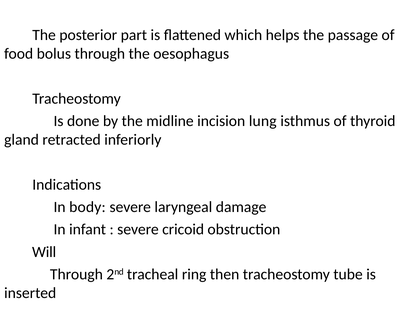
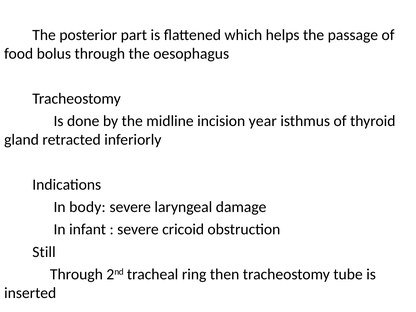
lung: lung -> year (263, 121)
Will: Will -> Still (44, 252)
